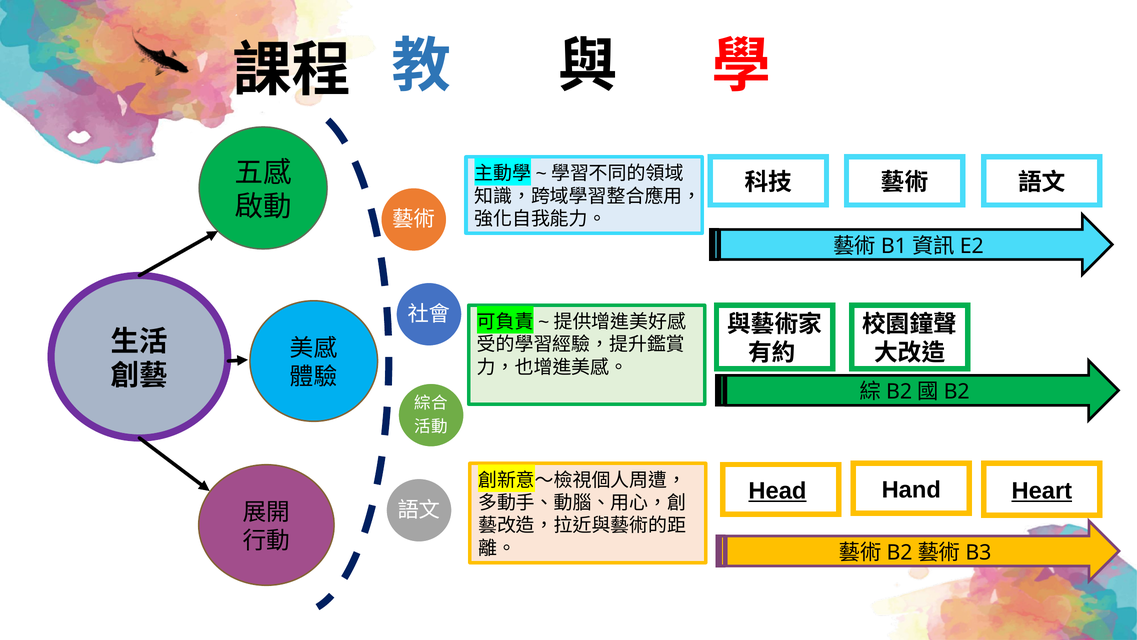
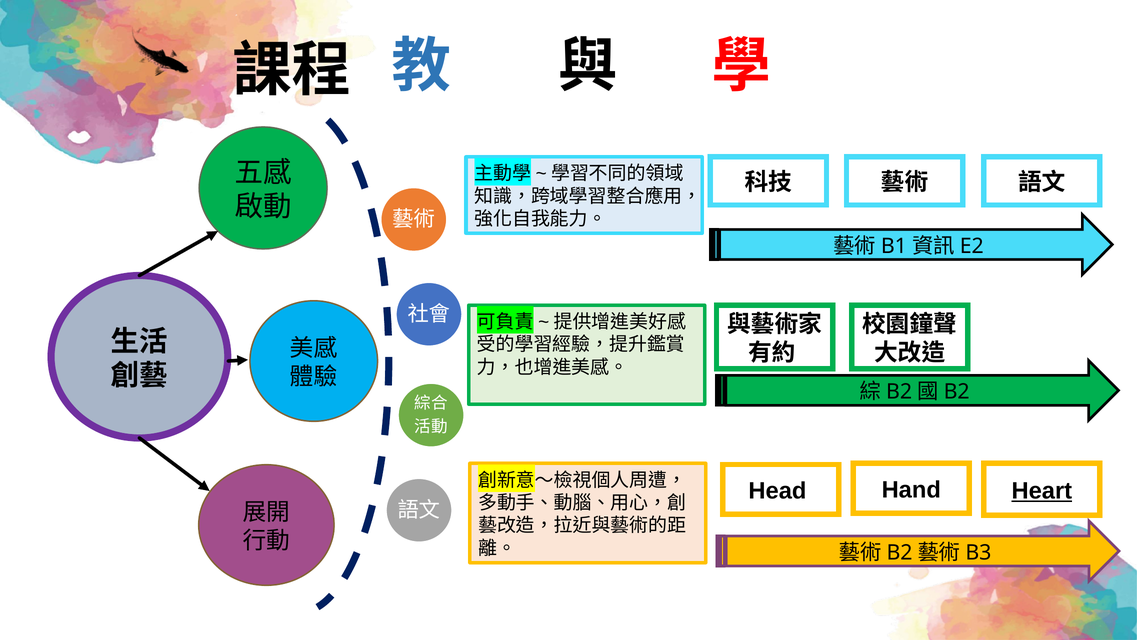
Head underline: present -> none (777, 491)
